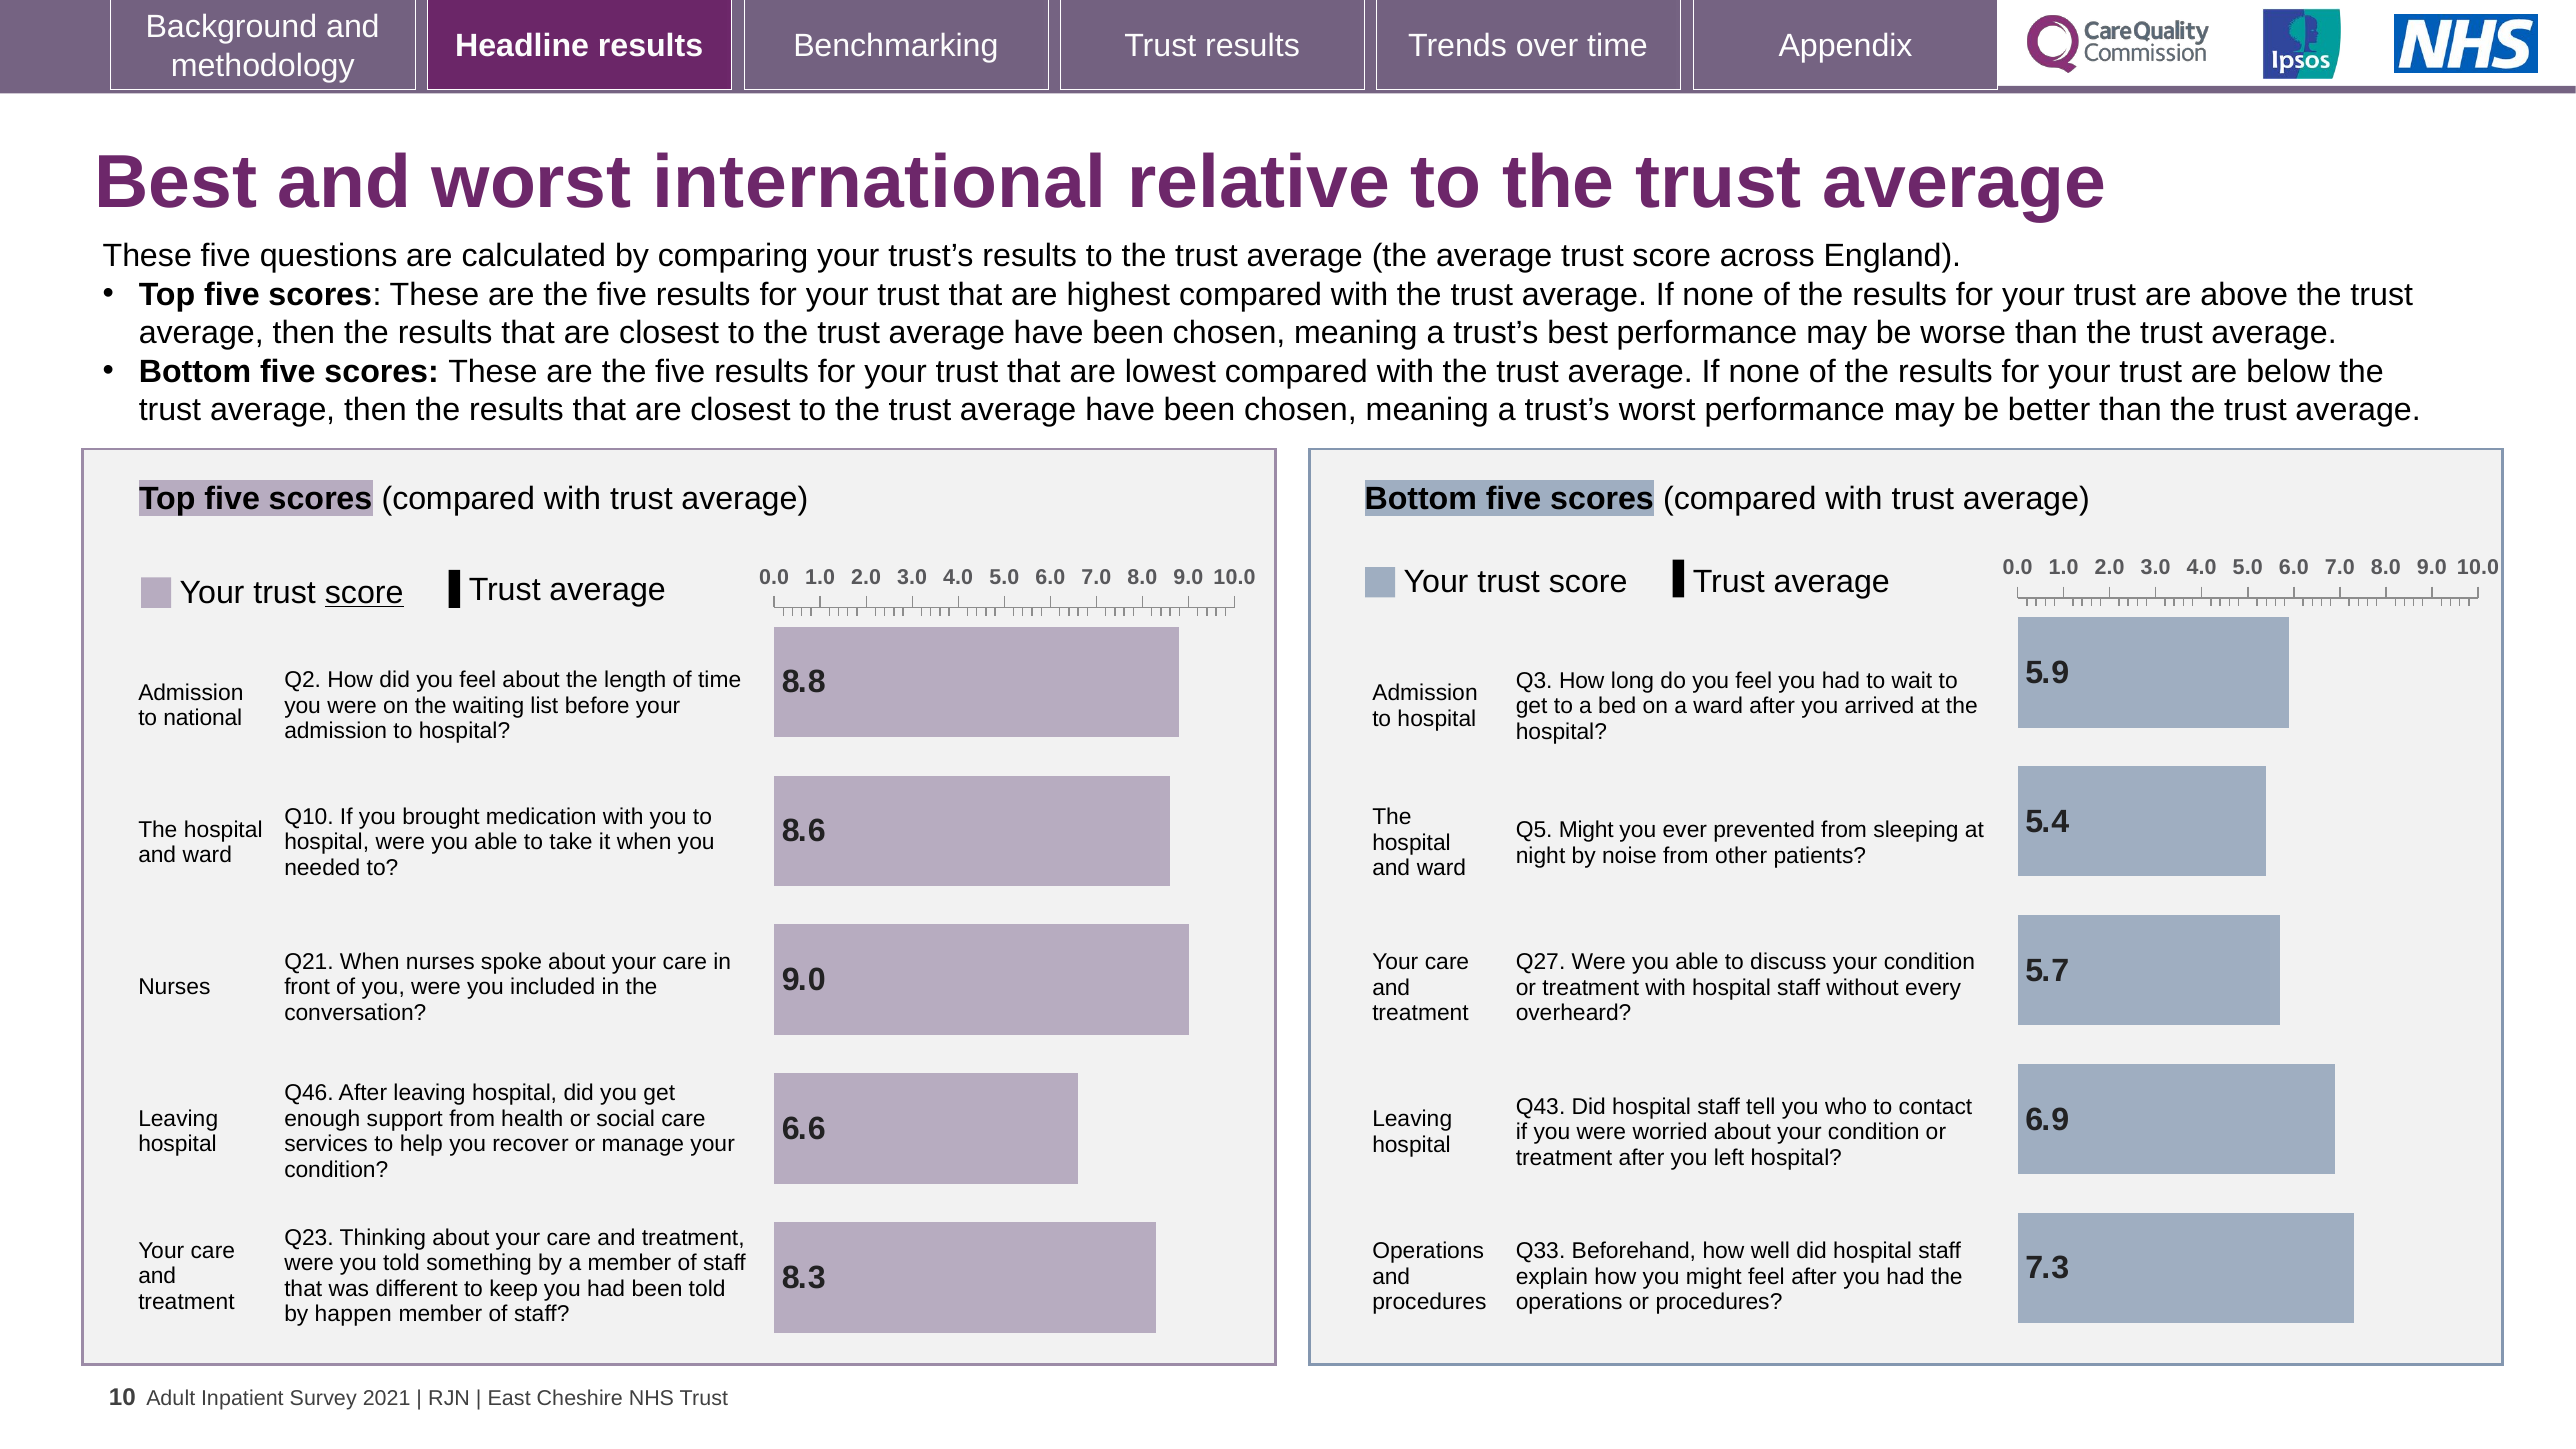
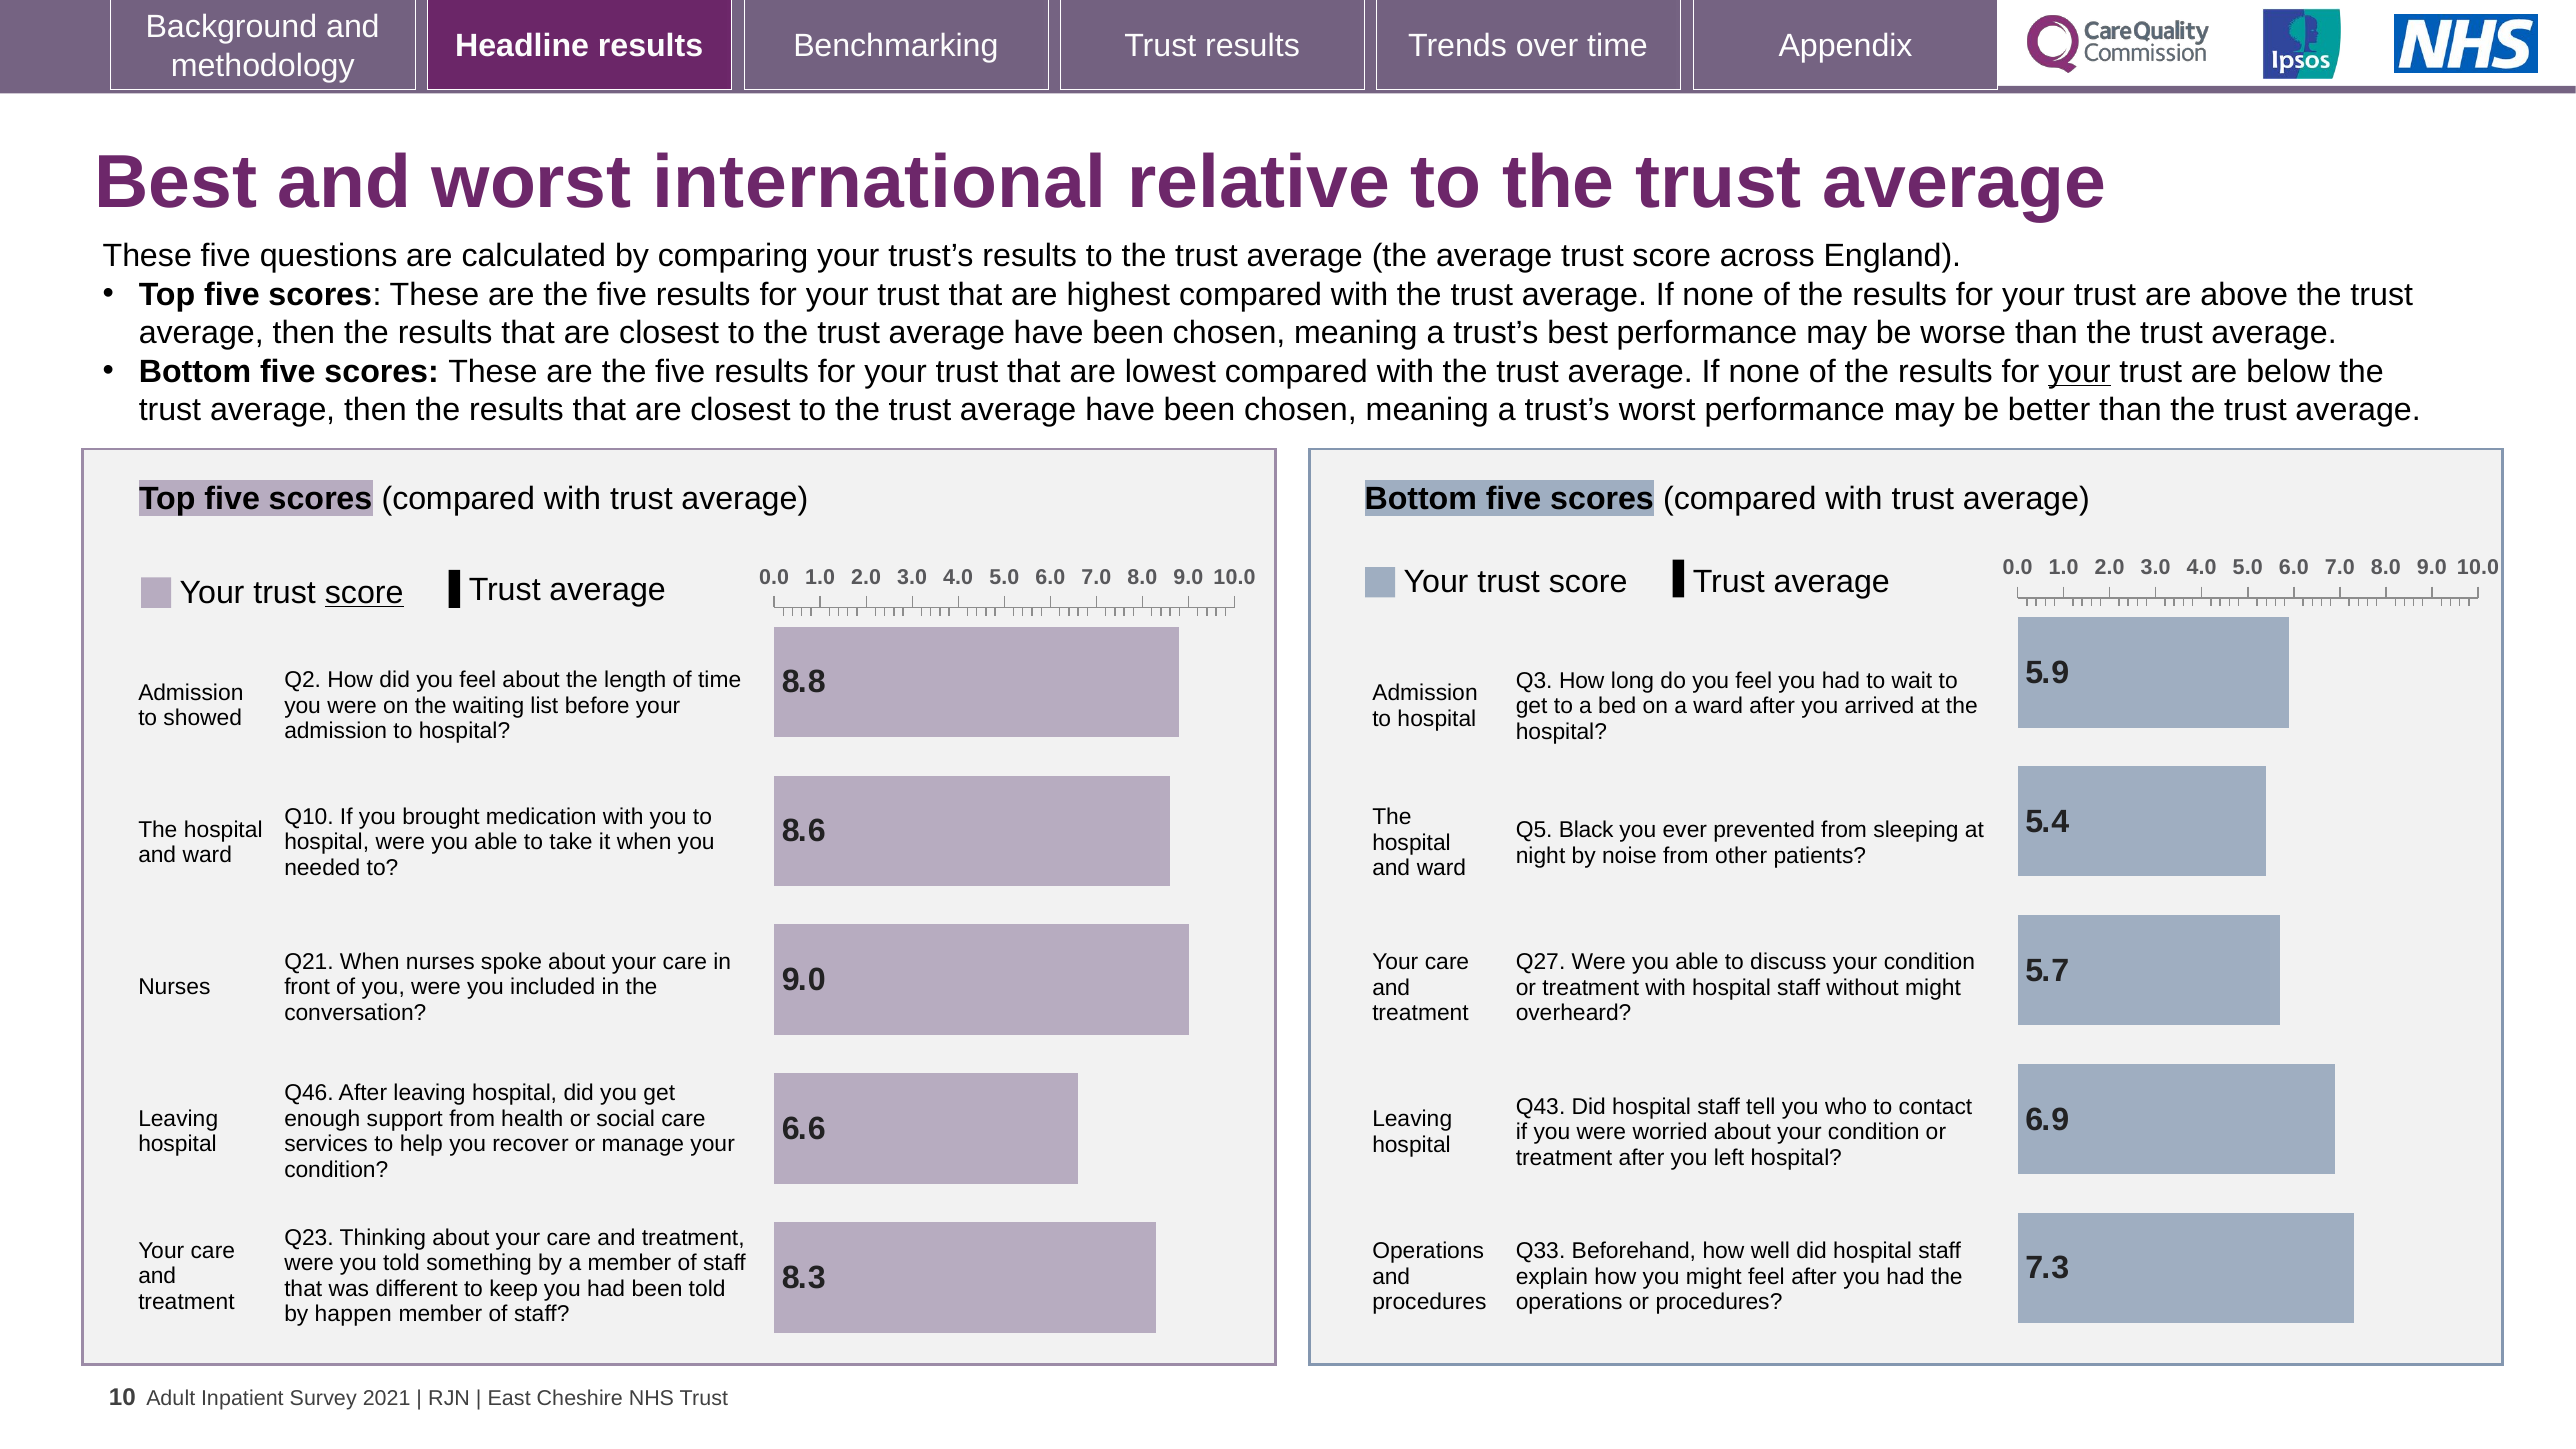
your underline: none -> present (2079, 372)
national: national -> showed (203, 718)
Q5 Might: Might -> Black (1586, 830)
without every: every -> might (1933, 988)
